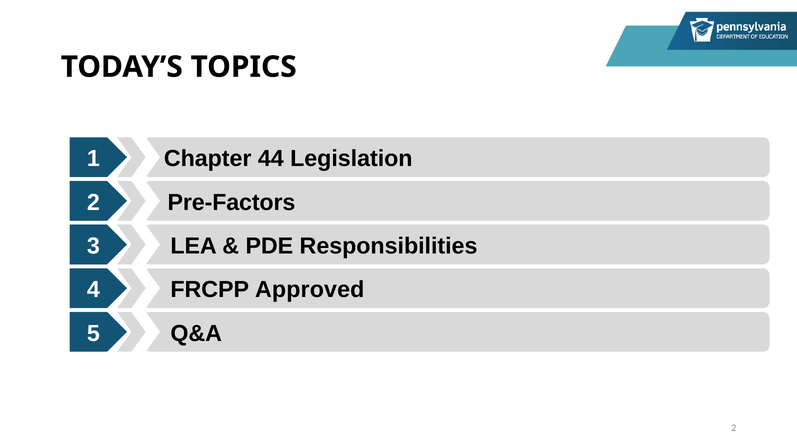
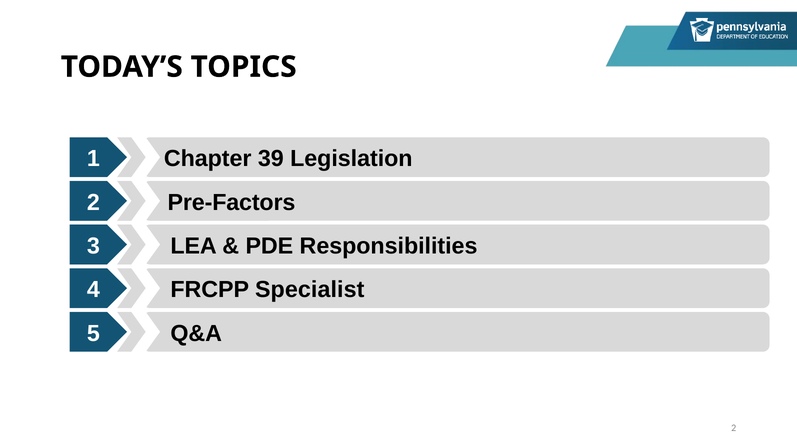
44: 44 -> 39 (271, 159)
Approved: Approved -> Specialist (310, 290)
